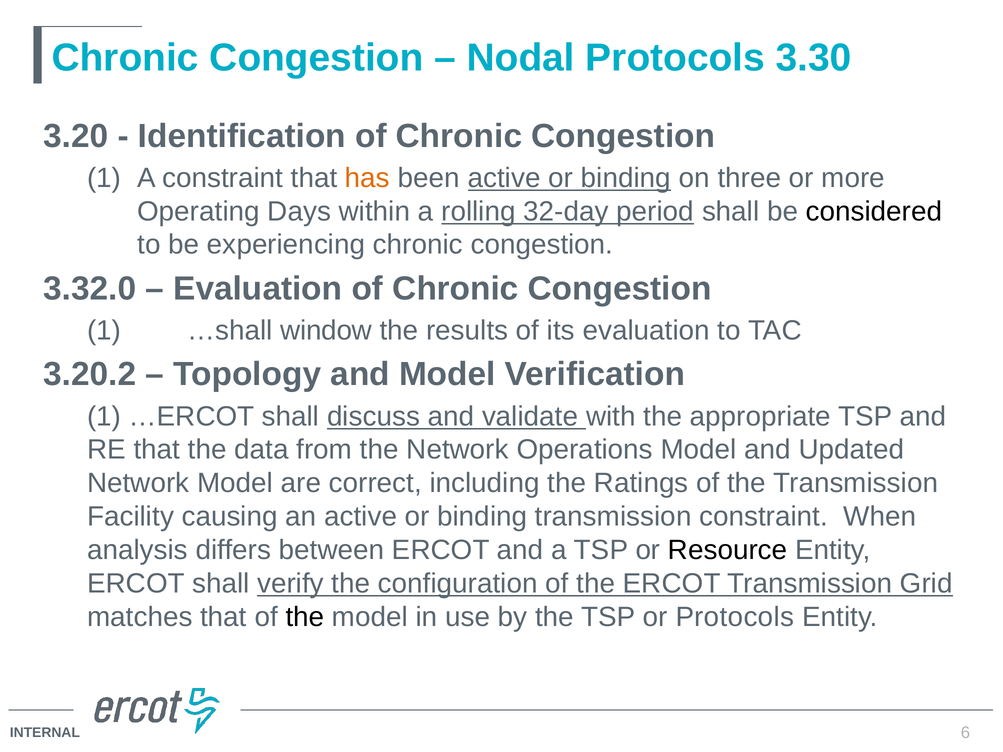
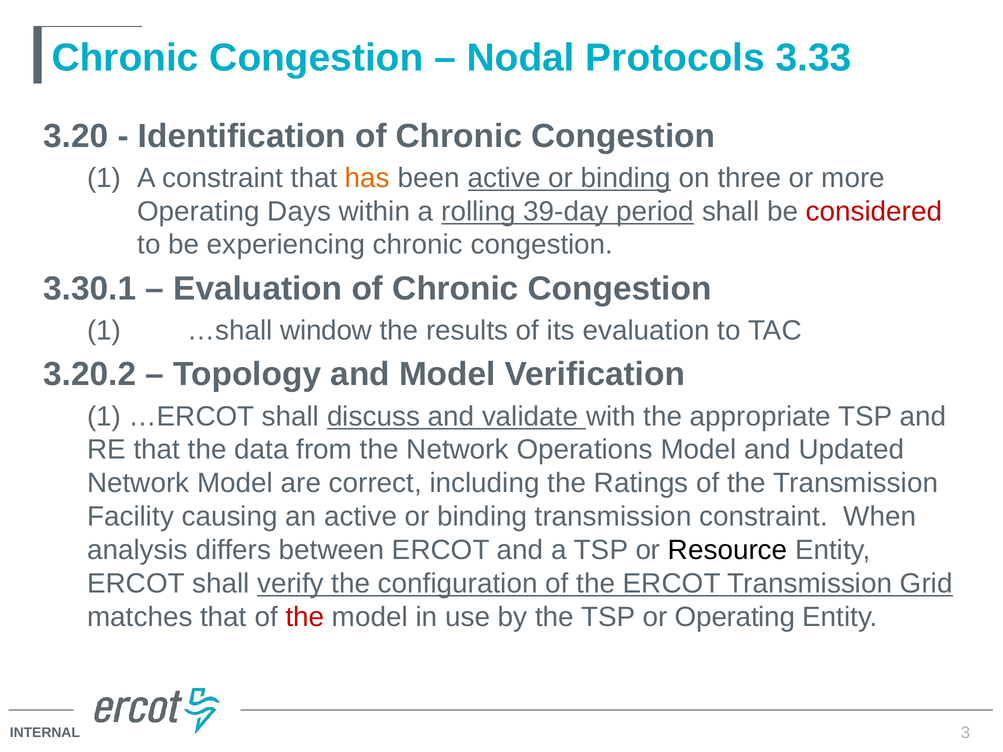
3.30: 3.30 -> 3.33 (814, 58)
32-day: 32-day -> 39-day (566, 211)
considered colour: black -> red (874, 211)
3.32.0: 3.32.0 -> 3.30.1 (90, 289)
the colour: black -> red (305, 617)
or Protocols: Protocols -> Operating (735, 617)
6: 6 -> 3 (965, 733)
